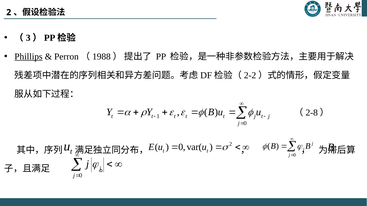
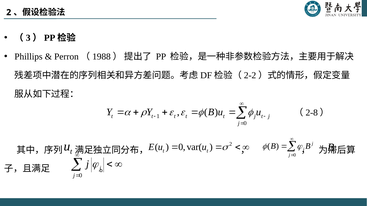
Phillips underline: present -> none (29, 57)
